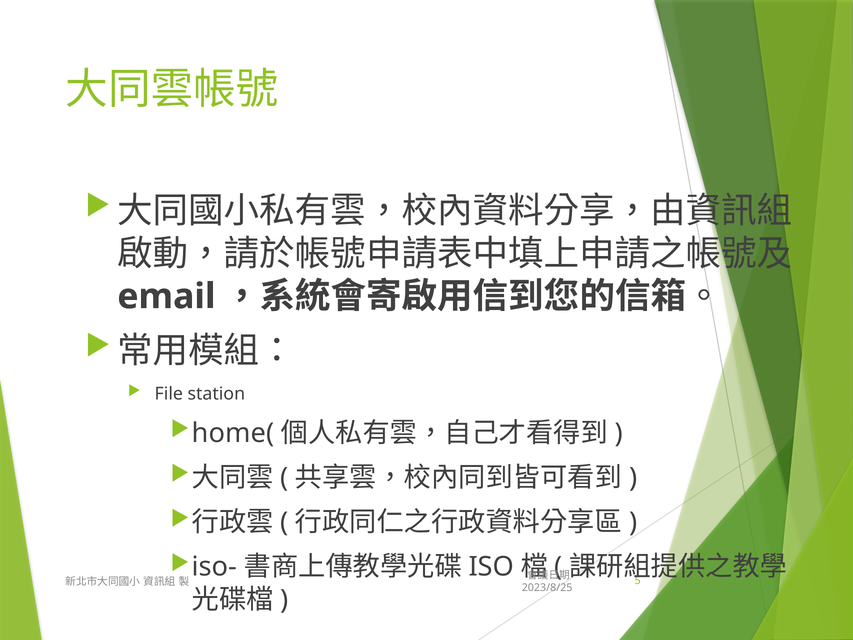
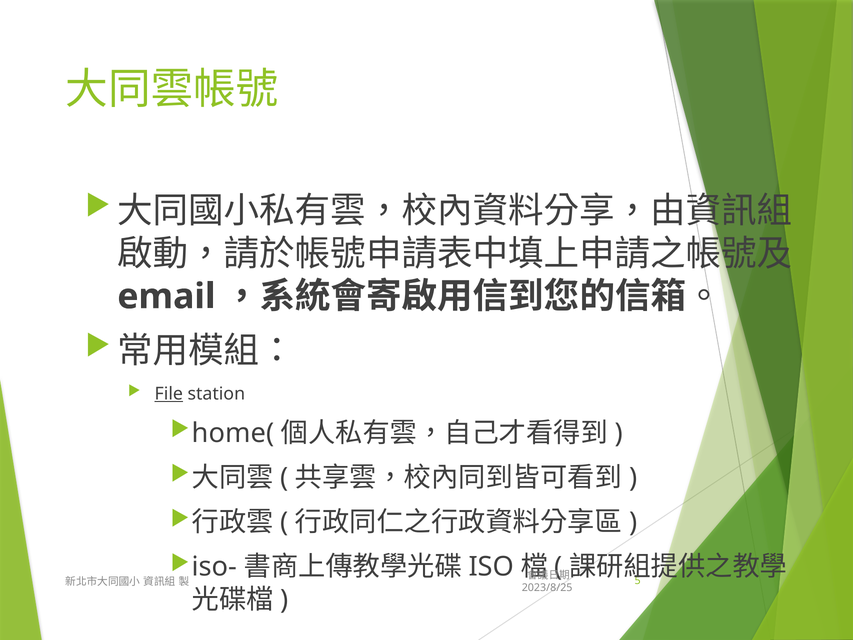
File underline: none -> present (169, 394)
